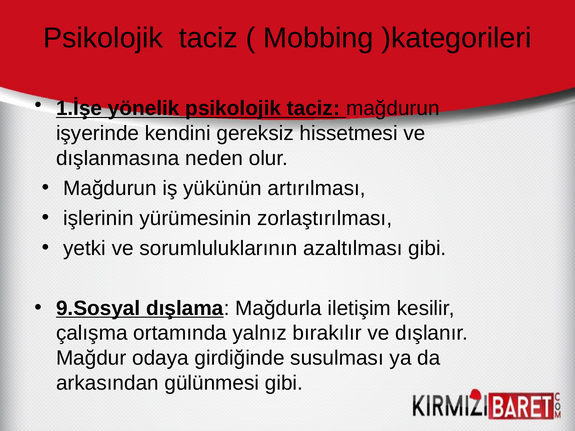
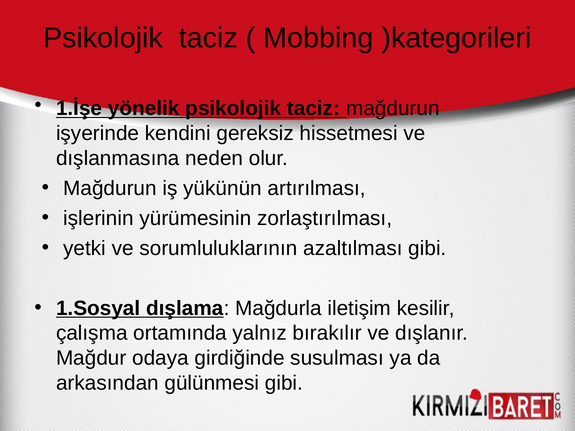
9.Sosyal: 9.Sosyal -> 1.Sosyal (98, 308)
